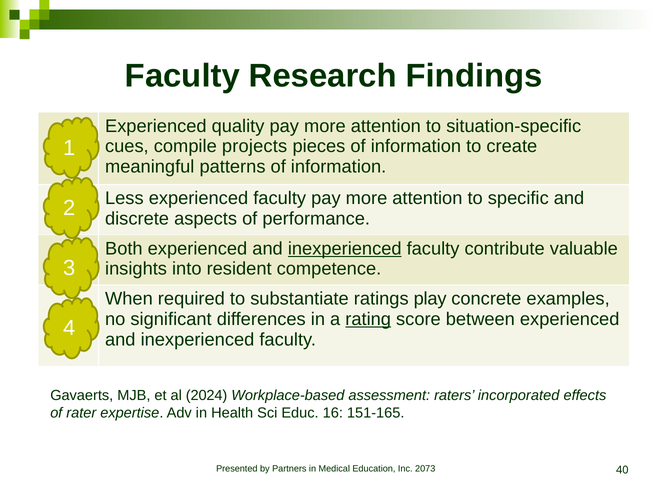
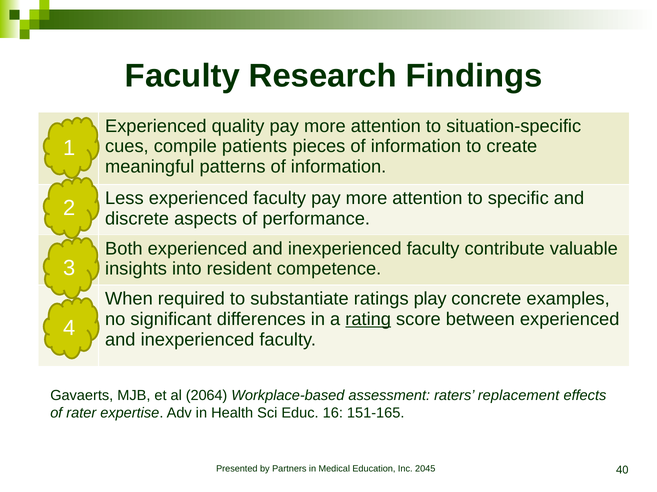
projects: projects -> patients (255, 147)
inexperienced underline: present -> none (345, 249)
2024: 2024 -> 2064 (207, 396)
incorporated: incorporated -> replacement (519, 396)
2073: 2073 -> 2045 (425, 469)
